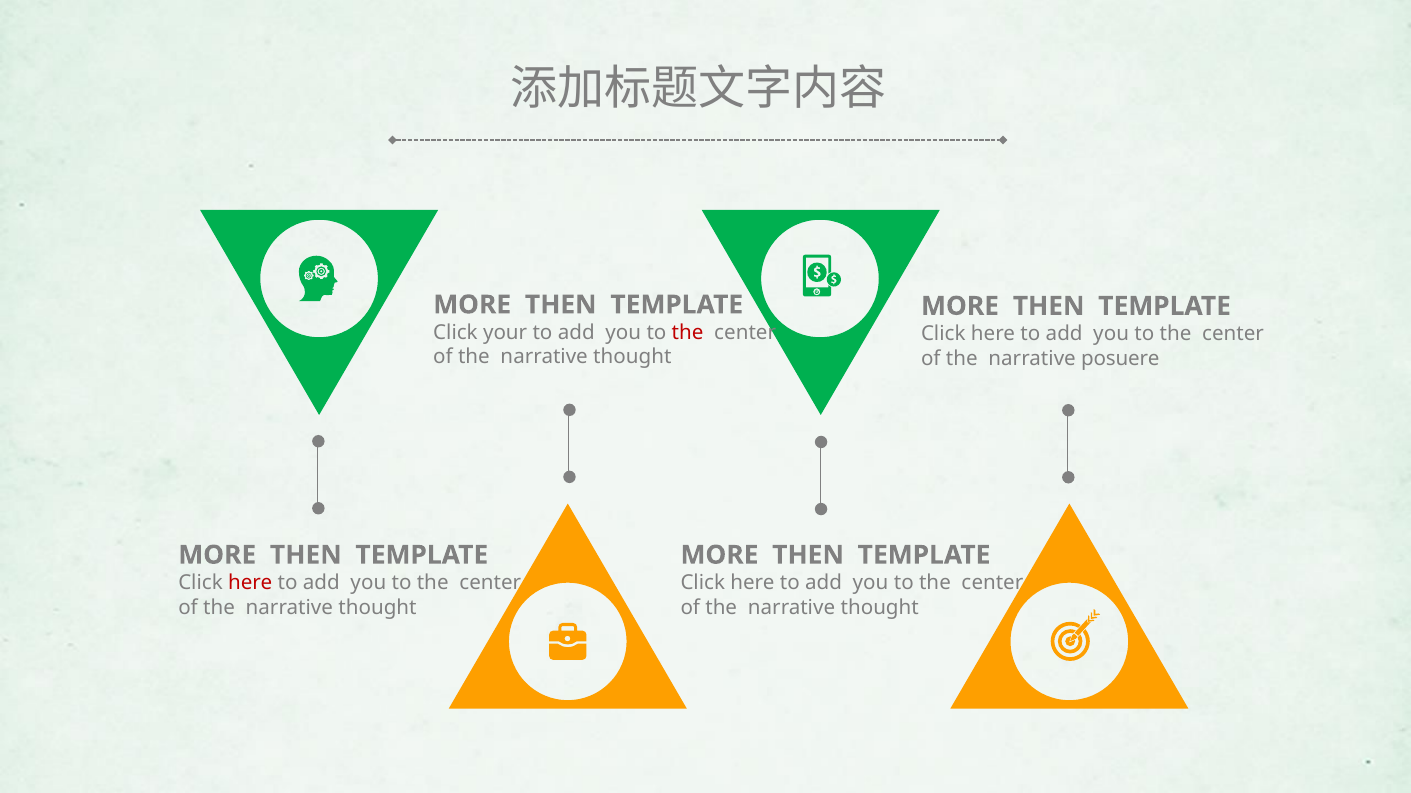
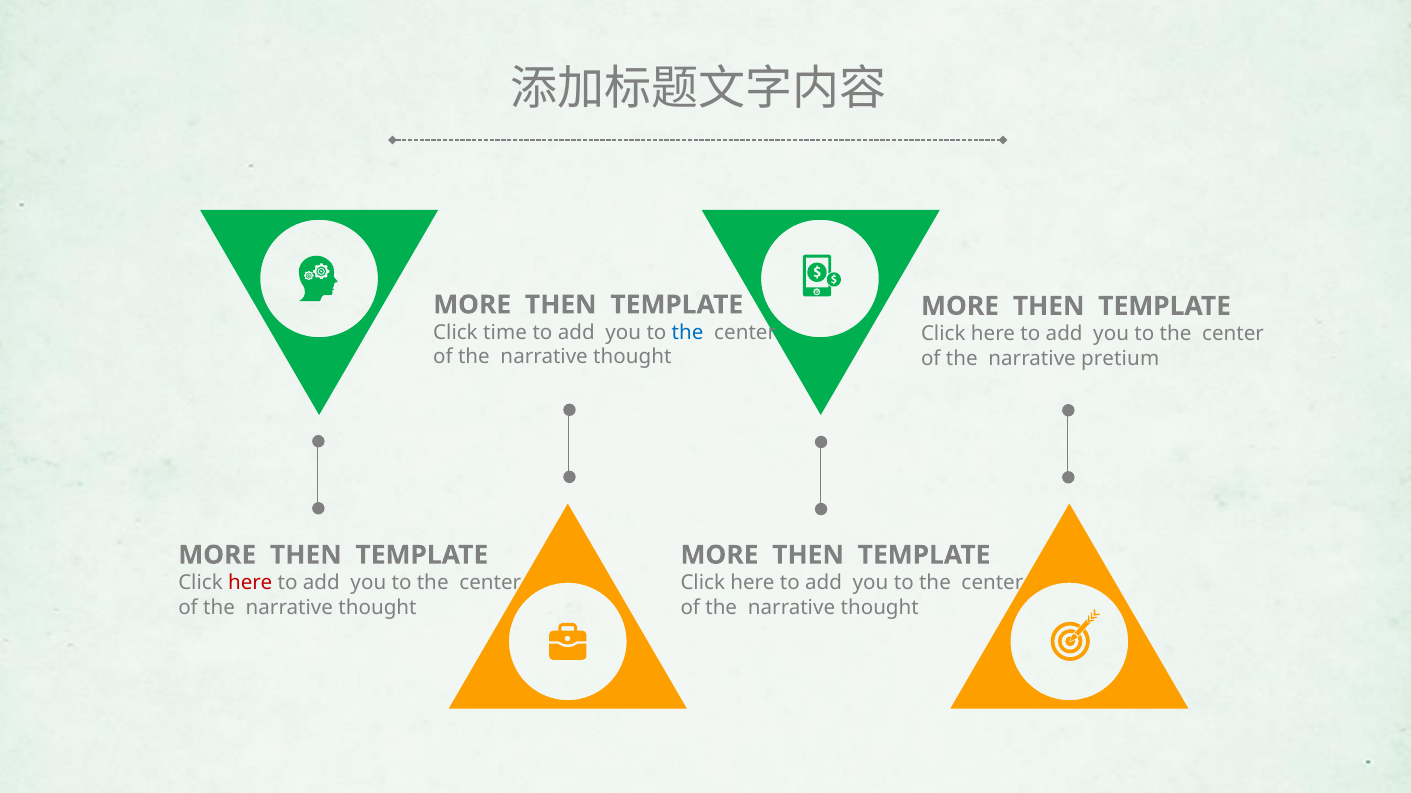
your: your -> time (505, 333)
the colour: red -> blue (688, 333)
posuere: posuere -> pretium (1120, 359)
